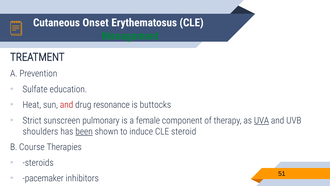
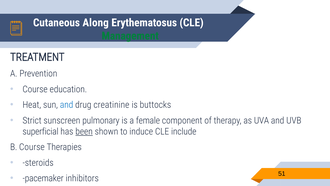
Onset: Onset -> Along (96, 23)
Sulfate: Sulfate -> Course (35, 89)
and colour: red -> blue (67, 105)
resonance: resonance -> creatinine (111, 105)
UVA underline: present -> none (262, 120)
shoulders: shoulders -> superficial (41, 131)
steroid: steroid -> include (184, 131)
